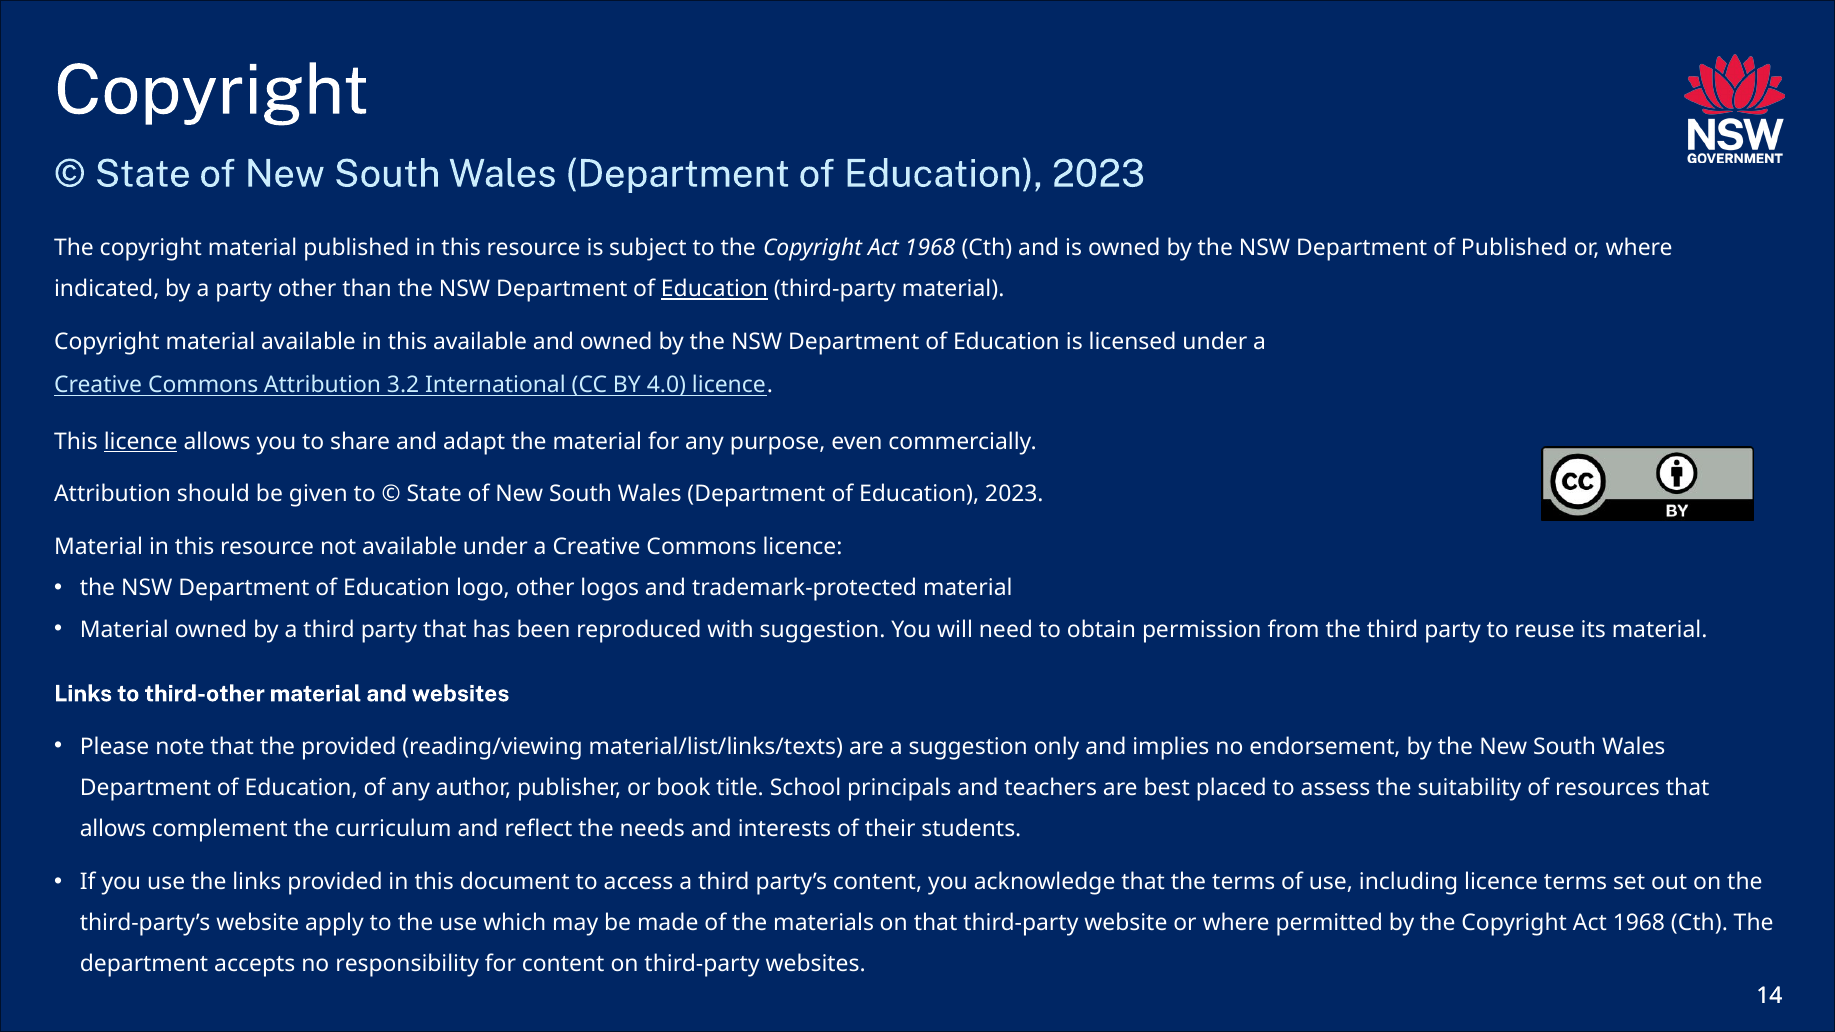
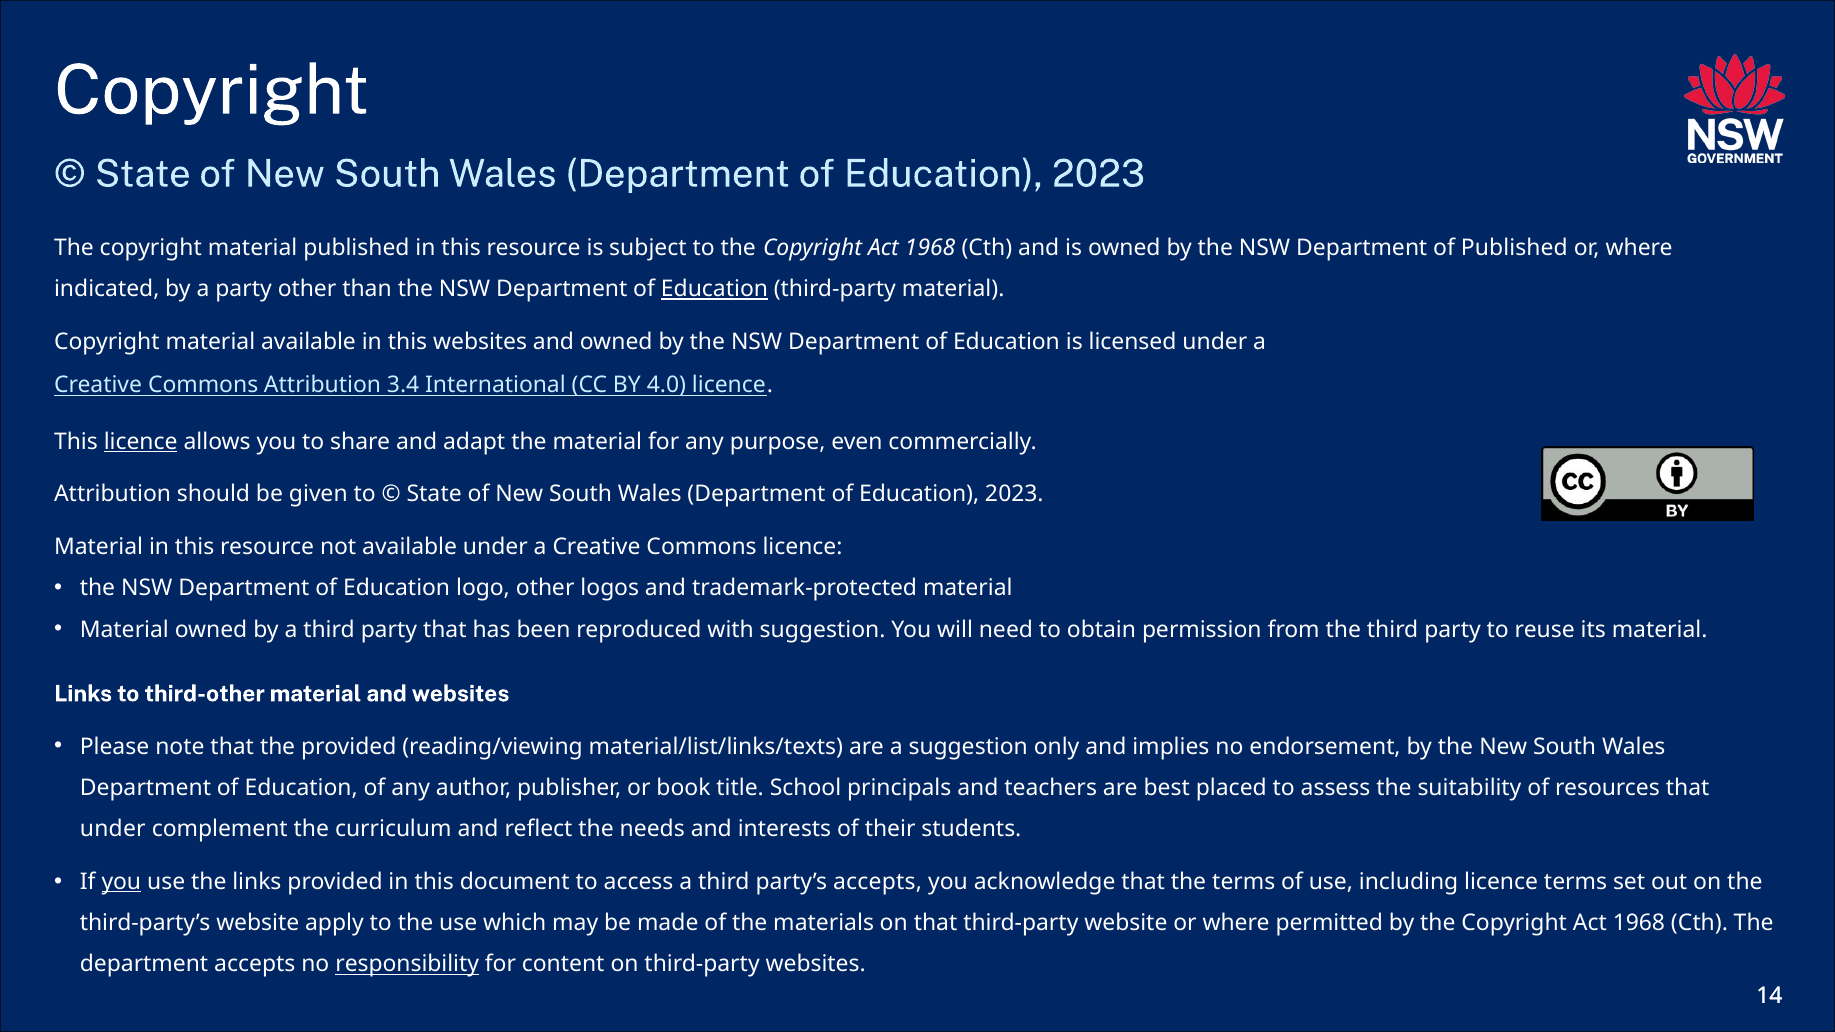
this available: available -> websites (480, 342)
3.2: 3.2 -> 3.4 (403, 385)
allows: allows -> under (113, 829)
you underline: none -> present (121, 882)
party’s content: content -> accepts (878, 882)
responsibility underline: none -> present (407, 965)
